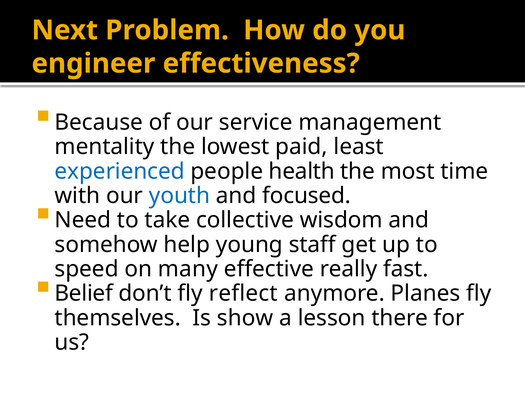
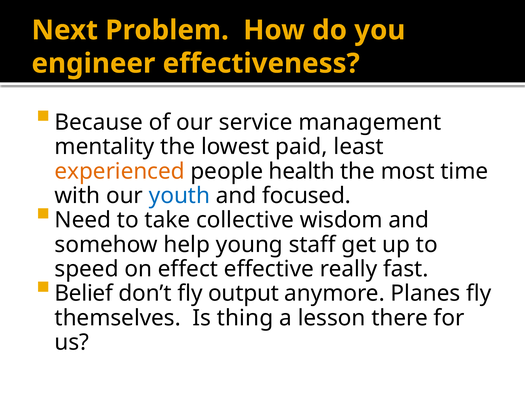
experienced colour: blue -> orange (120, 171)
many: many -> effect (188, 269)
reflect: reflect -> output (244, 293)
show: show -> thing (245, 318)
